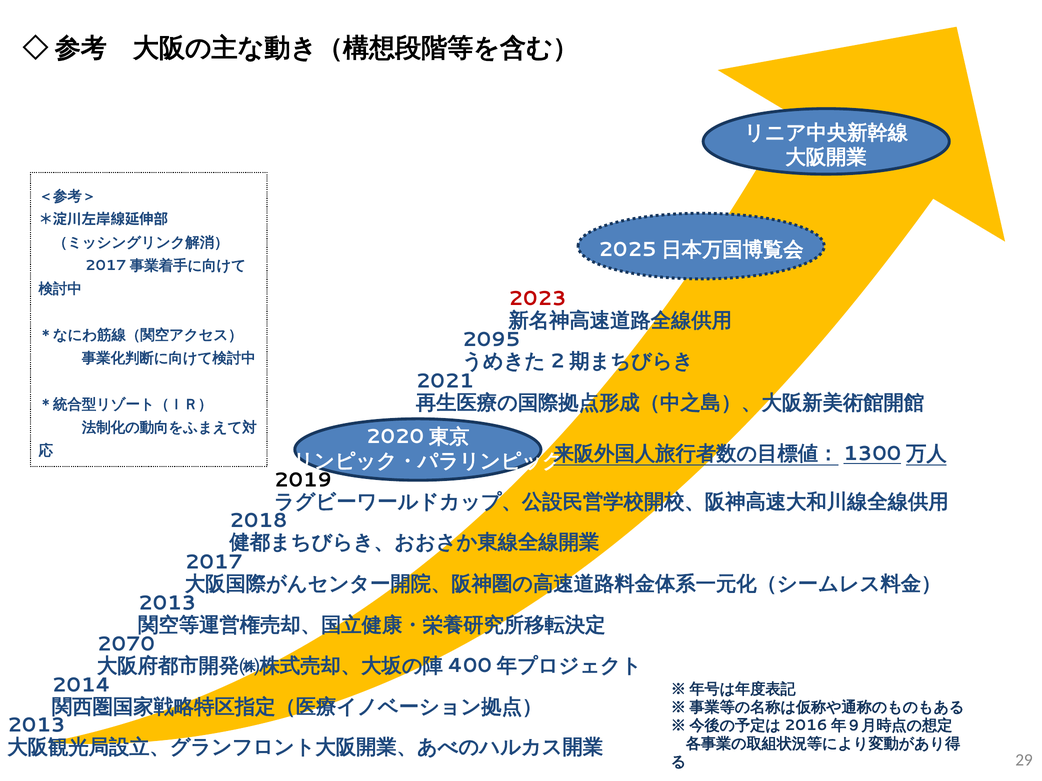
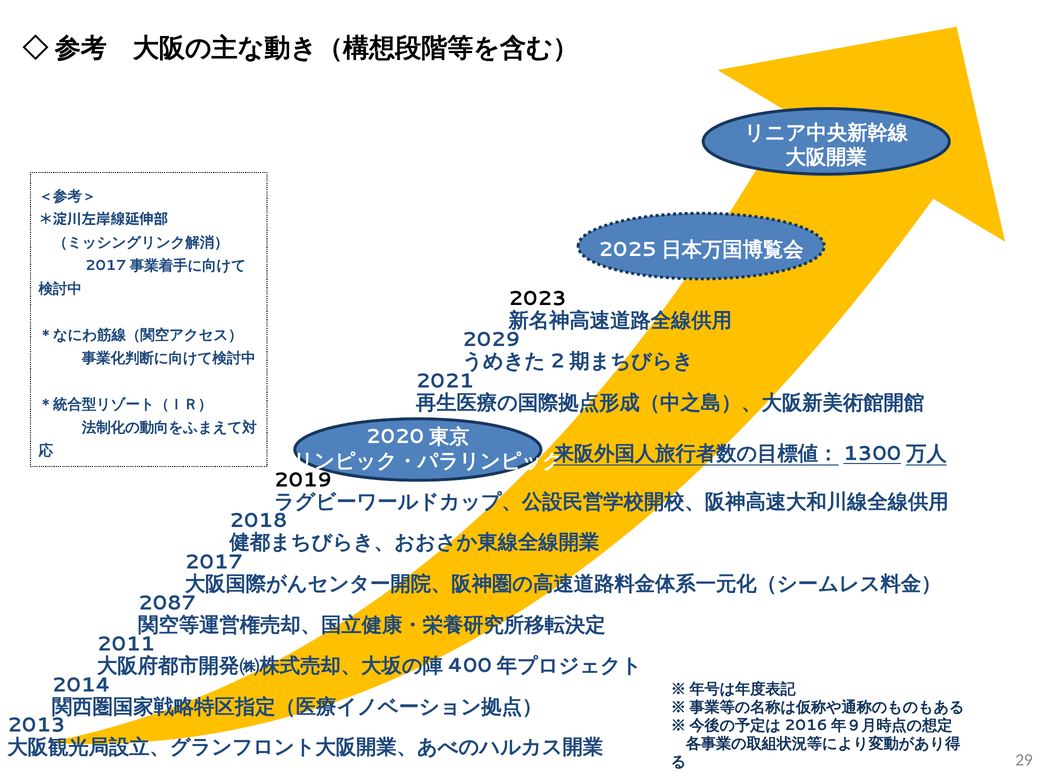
2023 colour: red -> black (538, 299)
2095: 2095 -> 2029 (491, 340)
2013: 2013 -> 2087 (167, 604)
2070: 2070 -> 2011 (126, 644)
